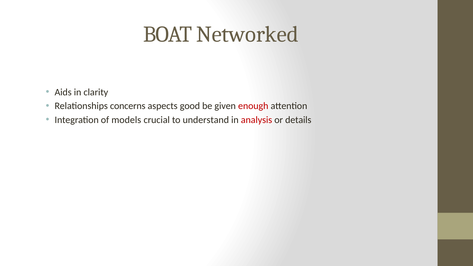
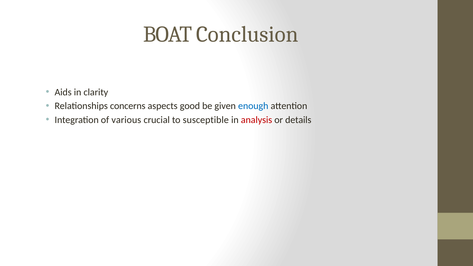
Networked: Networked -> Conclusion (247, 34)
enough colour: red -> blue (253, 106)
models: models -> various (126, 120)
understand: understand -> susceptible (206, 120)
